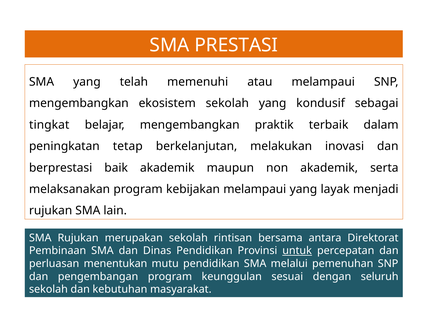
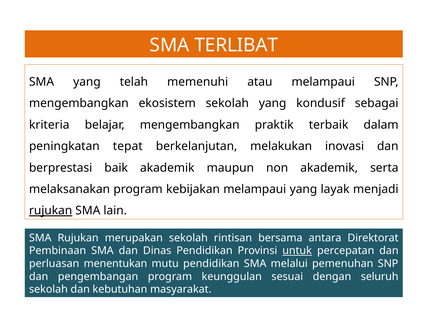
PRESTASI: PRESTASI -> TERLIBAT (236, 45)
tingkat: tingkat -> kriteria (49, 125)
tetap: tetap -> tepat (128, 146)
rujukan underline: none -> present (51, 211)
